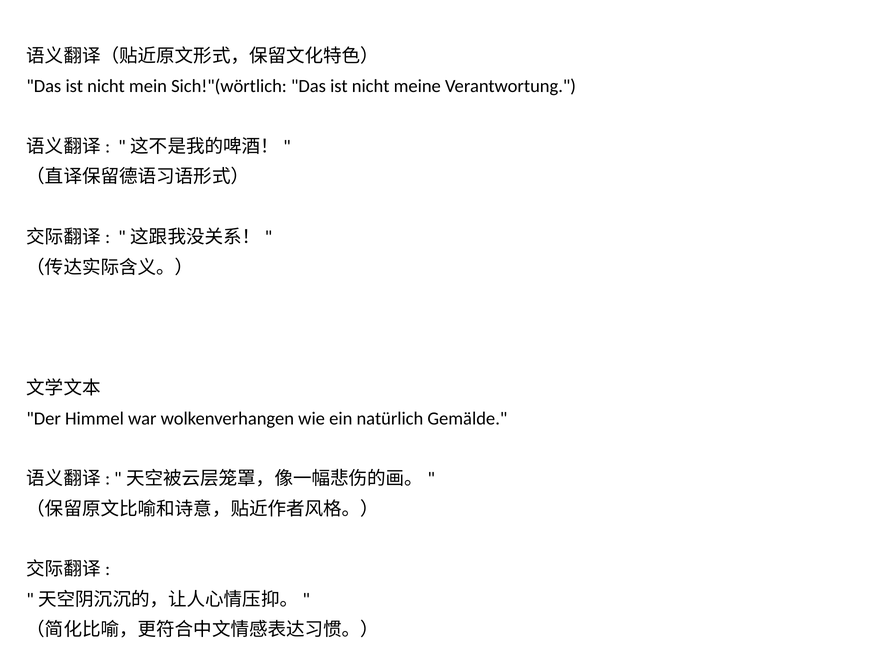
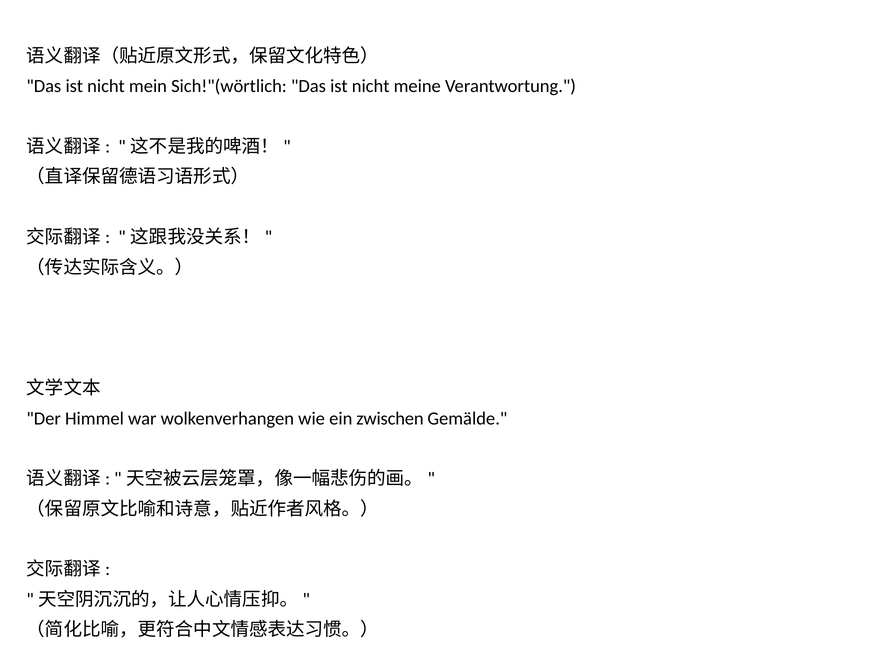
natürlich: natürlich -> zwischen (390, 419)
